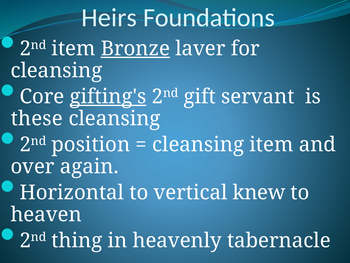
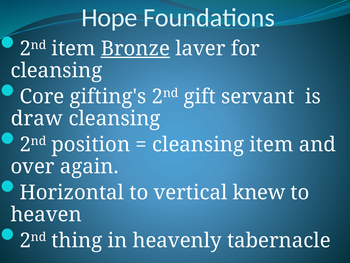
Heirs: Heirs -> Hope (109, 18)
gifting's underline: present -> none (108, 96)
these: these -> draw (37, 118)
